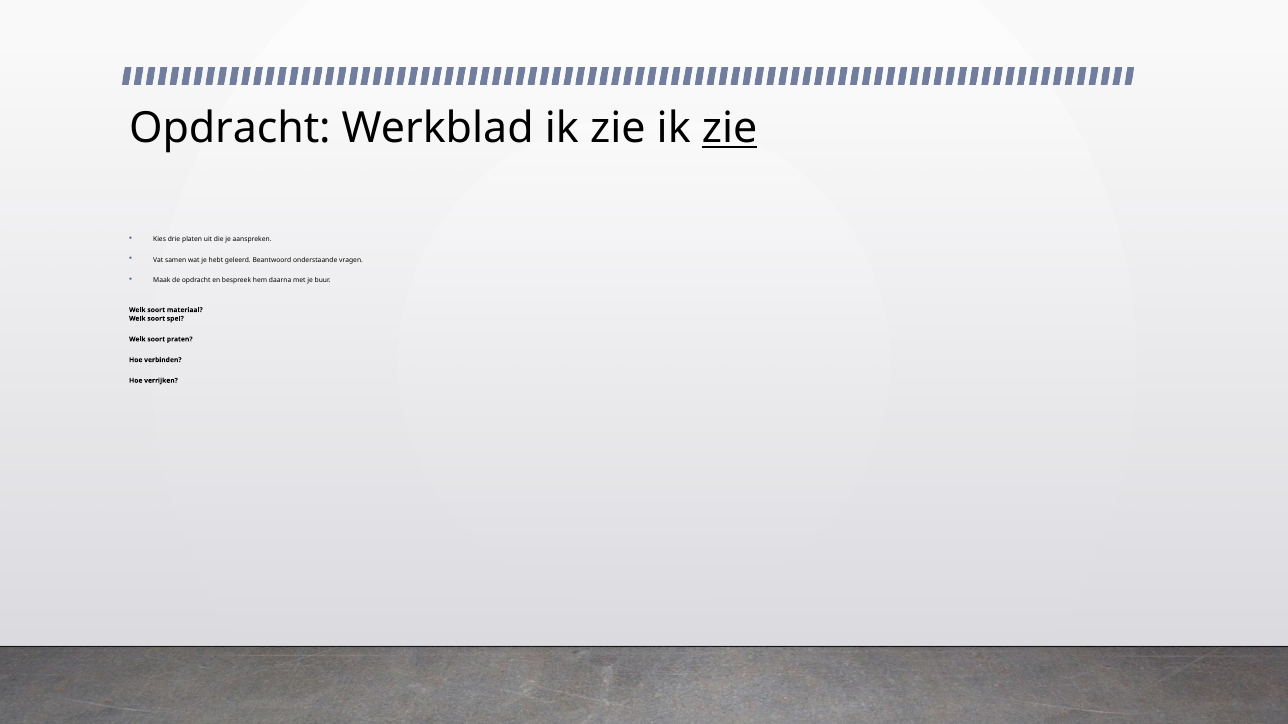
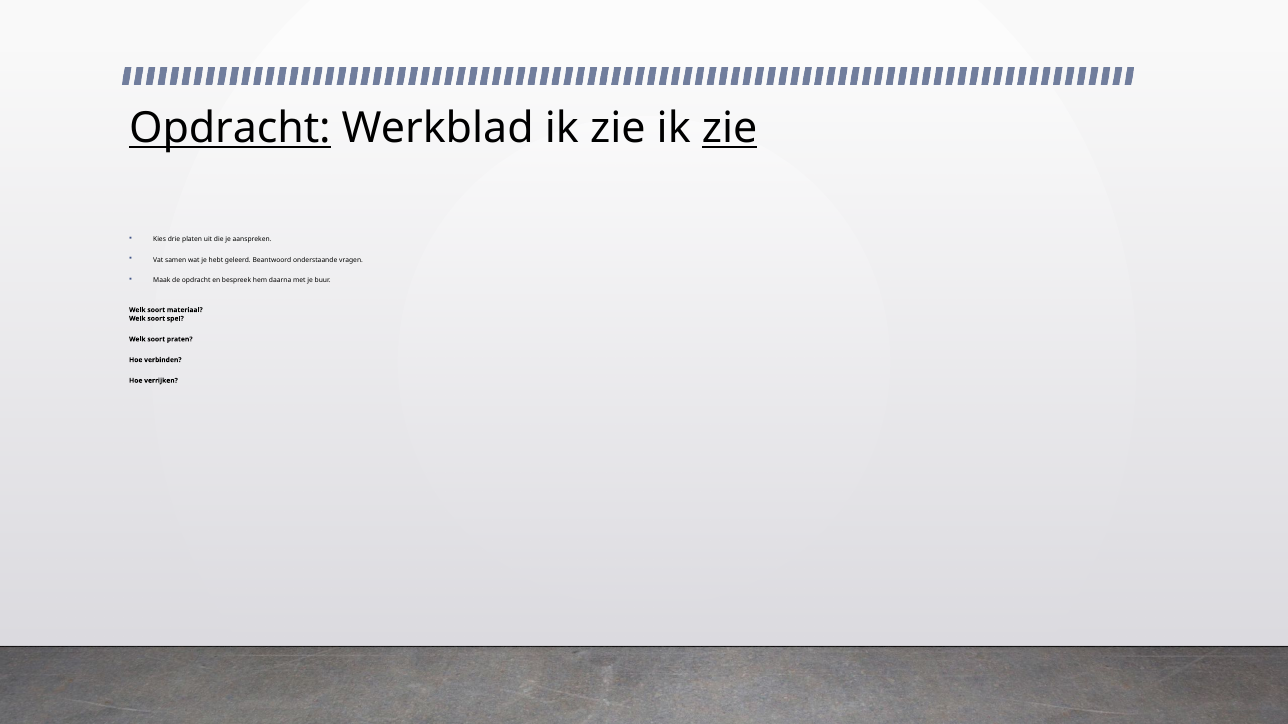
Opdracht underline: none -> present (230, 128)
